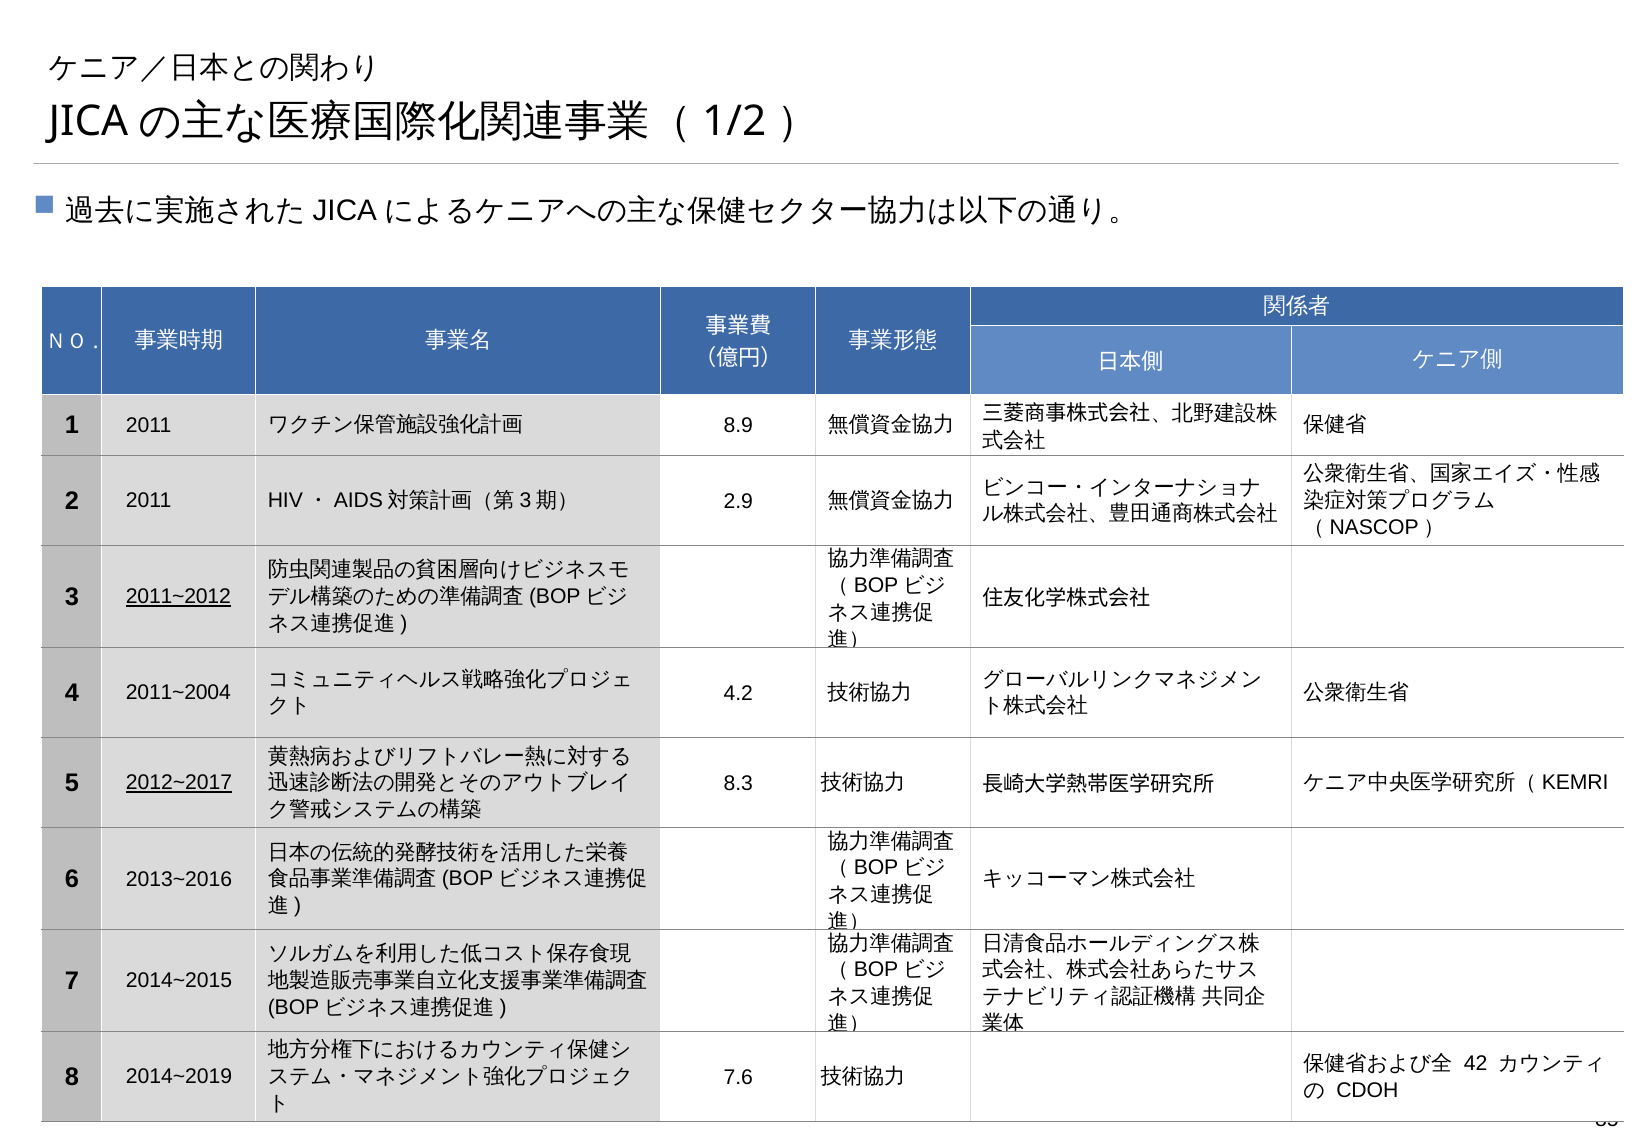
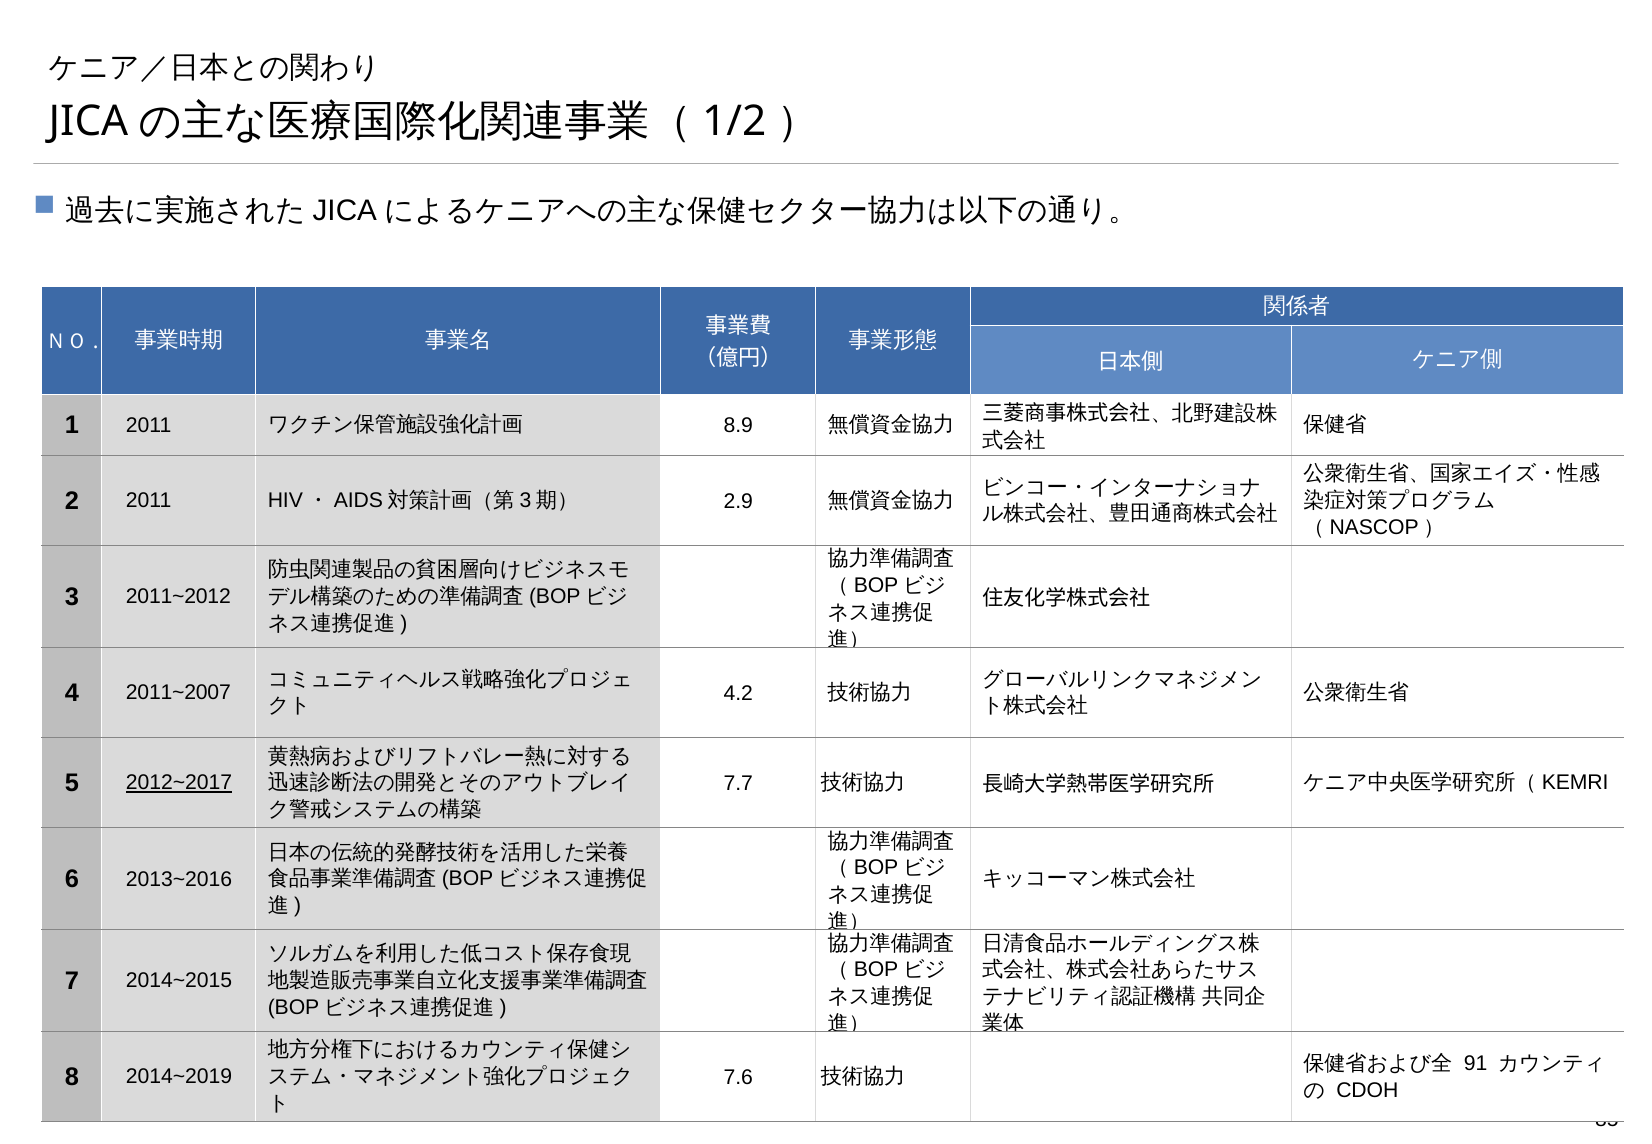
2011~2012 underline: present -> none (178, 597)
2011~2004: 2011~2004 -> 2011~2007 (178, 693)
8.3: 8.3 -> 7.7 (738, 784)
42: 42 -> 91 (1476, 1063)
